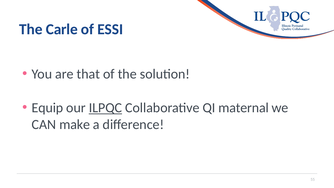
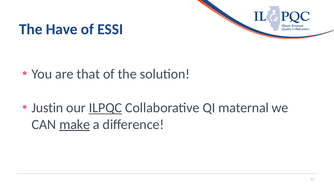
Carle: Carle -> Have (62, 29)
Equip: Equip -> Justin (47, 108)
make underline: none -> present (75, 124)
